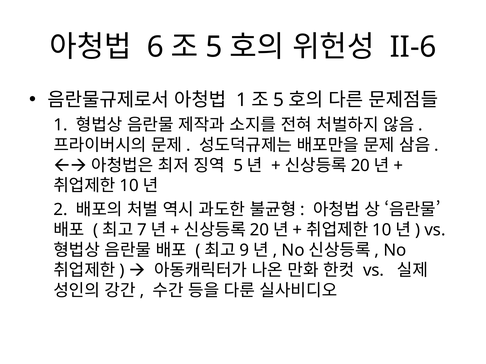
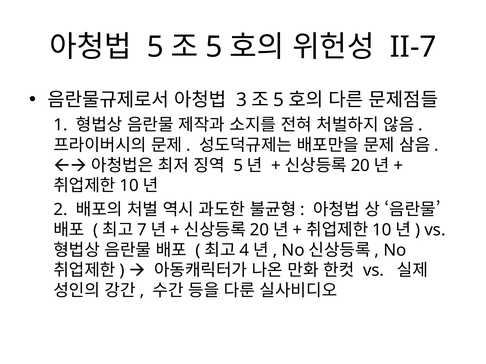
6: 6 -> 5 (155, 47)
II-6: II-6 -> II-7 (413, 47)
1: 1 -> 3 (242, 100)
9: 9 -> 4 (244, 251)
